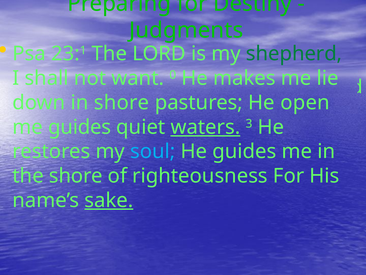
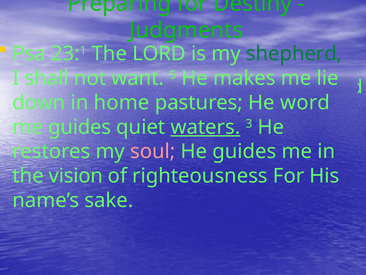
0: 0 -> 5 (173, 75)
shore: shore -> home (122, 102)
open: open -> word (305, 102)
soul colour: light blue -> pink (153, 151)
the shore: shore -> vision (76, 176)
sake underline: present -> none (109, 200)
